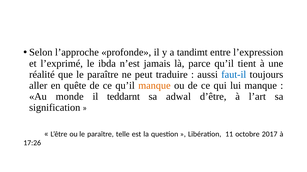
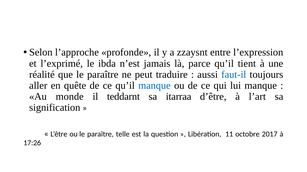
tandimt: tandimt -> zzaysnt (192, 53)
manque colour: orange -> blue (154, 86)
adwal: adwal -> itarraa (179, 97)
